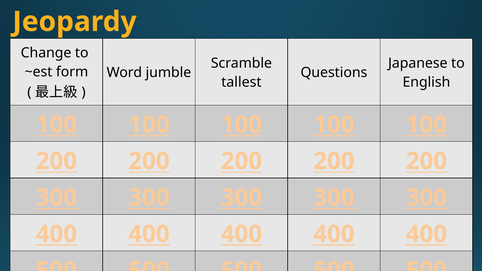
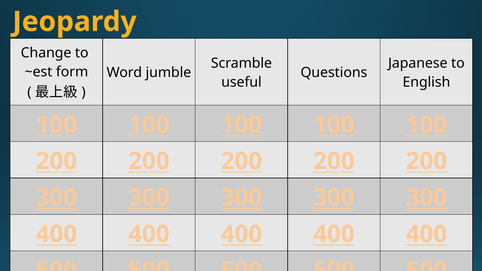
tallest: tallest -> useful (241, 82)
